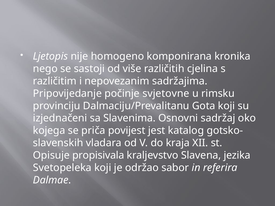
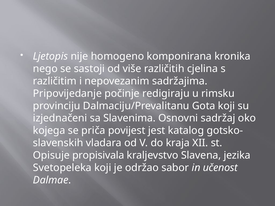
svjetovne: svjetovne -> redigiraju (166, 94)
referira: referira -> učenost (220, 168)
